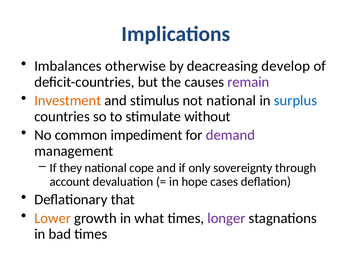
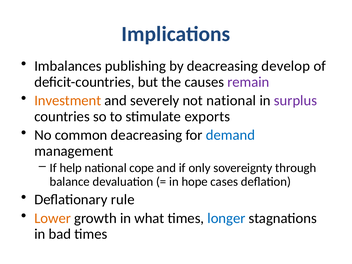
otherwise: otherwise -> publishing (136, 66)
stimulus: stimulus -> severely (155, 101)
surplus colour: blue -> purple (296, 101)
without: without -> exports (207, 116)
common impediment: impediment -> deacreasing (147, 135)
demand colour: purple -> blue (230, 135)
they: they -> help (71, 168)
account: account -> balance (70, 182)
that: that -> rule (123, 200)
longer colour: purple -> blue (226, 218)
